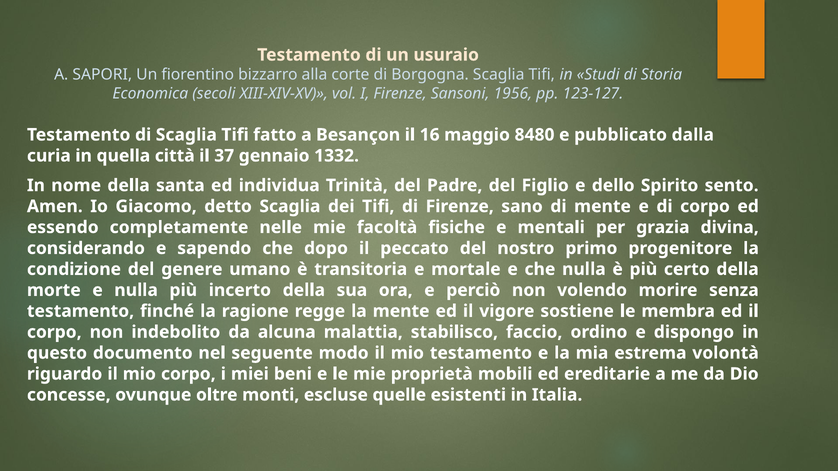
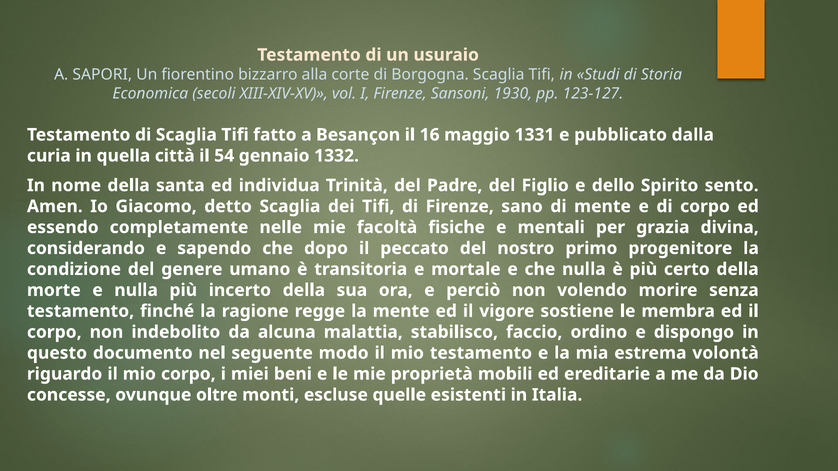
1956: 1956 -> 1930 (513, 94)
8480: 8480 -> 1331 (535, 135)
37: 37 -> 54 (224, 156)
